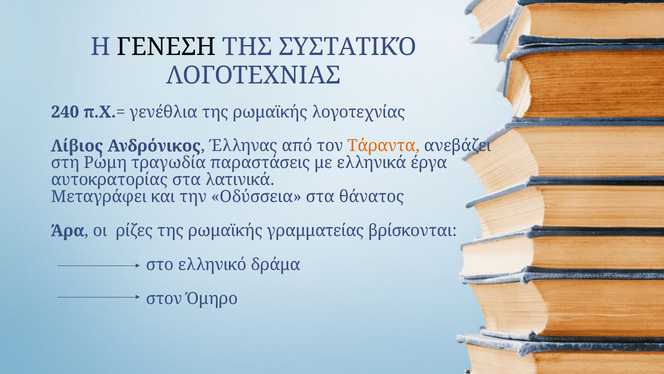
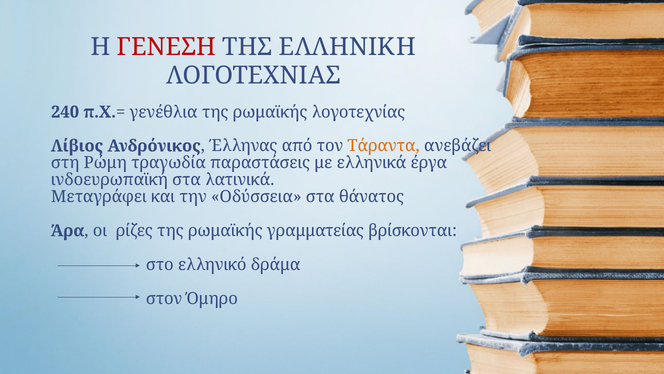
ΓΕΝΕΣΗ colour: black -> red (166, 47)
ΣΥΣΤΑΤΙΚΌ: ΣΥΣΤΑΤΙΚΌ -> ΕΛΛΗΝΙΚΗ (348, 47)
αυτοκρατορίας: αυτοκρατορίας -> ινδοευρωπαϊκή (109, 180)
